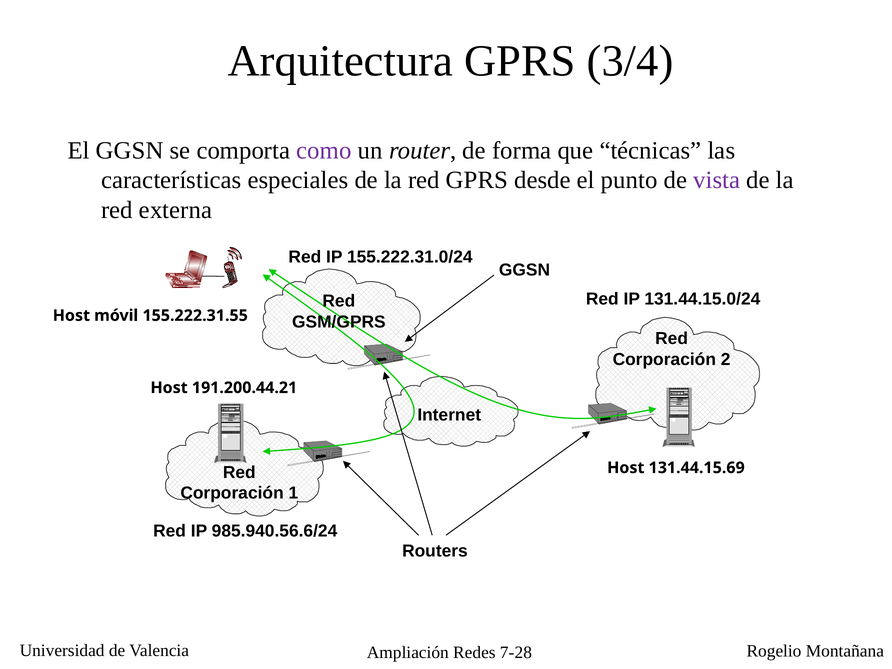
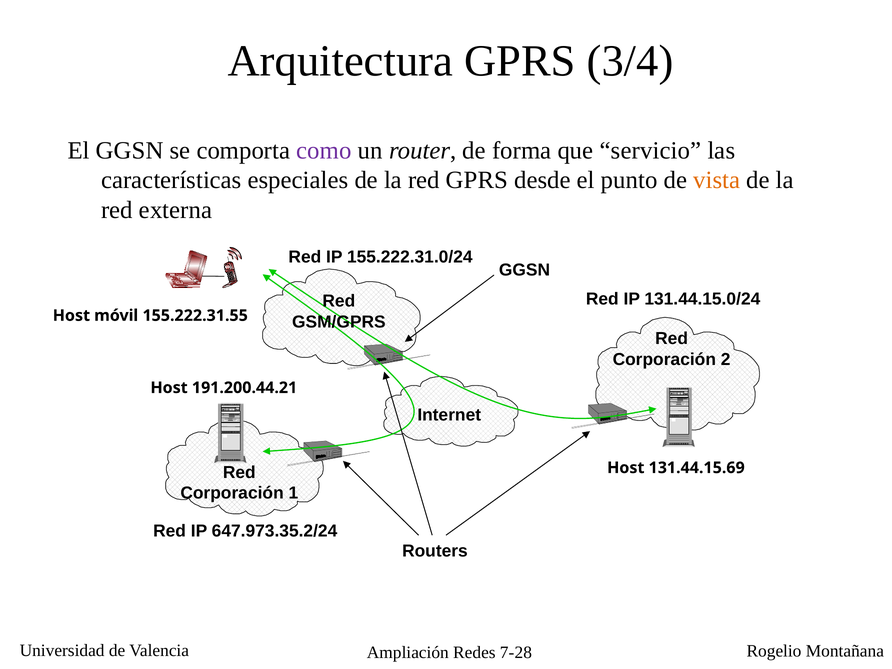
técnicas: técnicas -> servicio (650, 150)
vista colour: purple -> orange (717, 180)
985.940.56.6/24: 985.940.56.6/24 -> 647.973.35.2/24 (275, 531)
